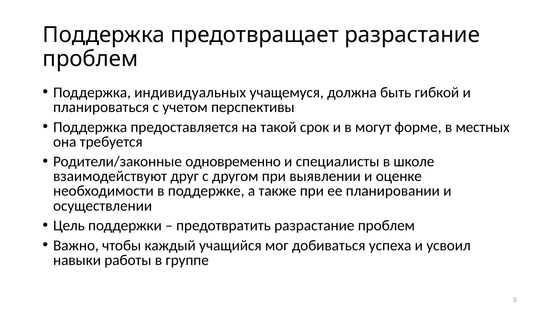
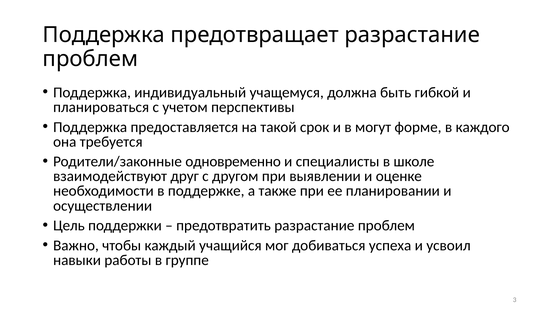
индивидуальных: индивидуальных -> индивидуальный (190, 93)
местных: местных -> каждого (483, 127)
